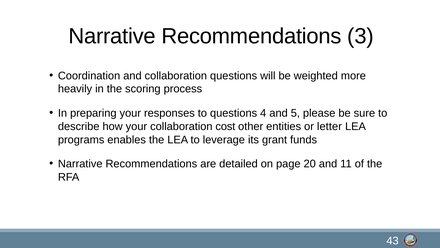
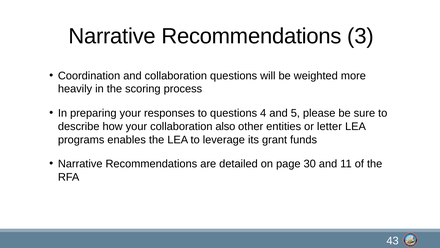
cost: cost -> also (225, 126)
20: 20 -> 30 (310, 164)
